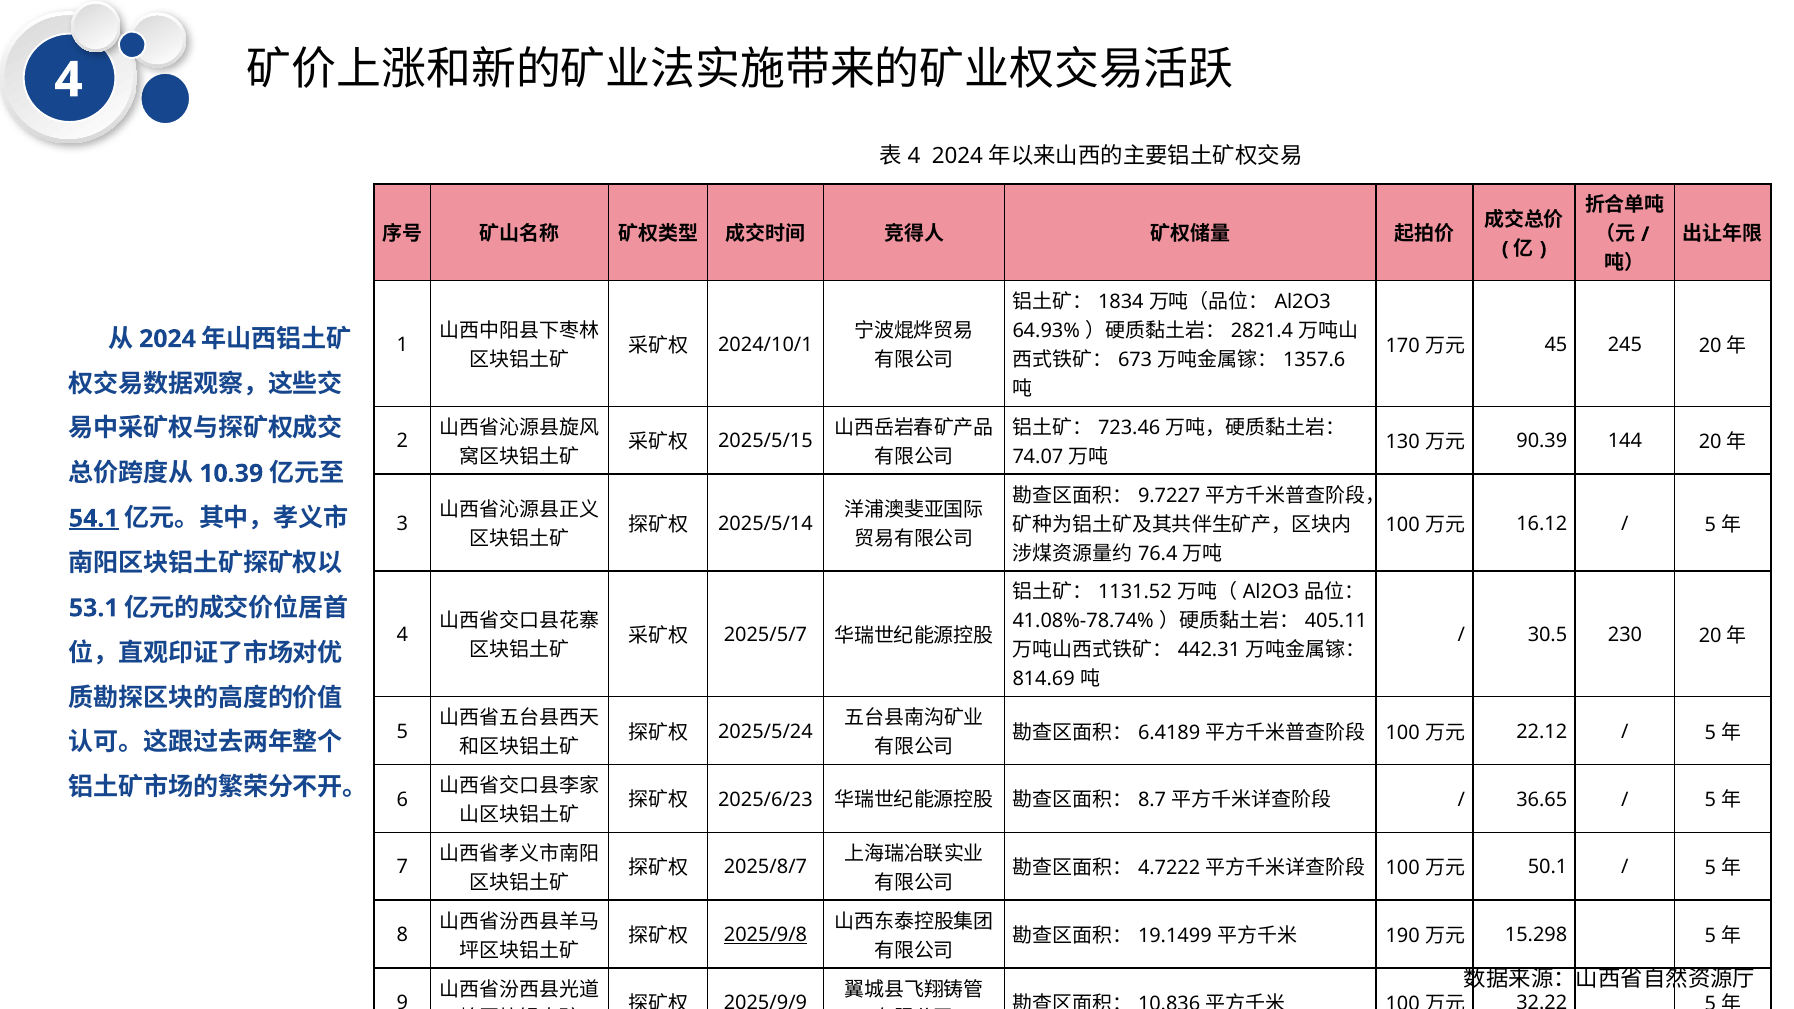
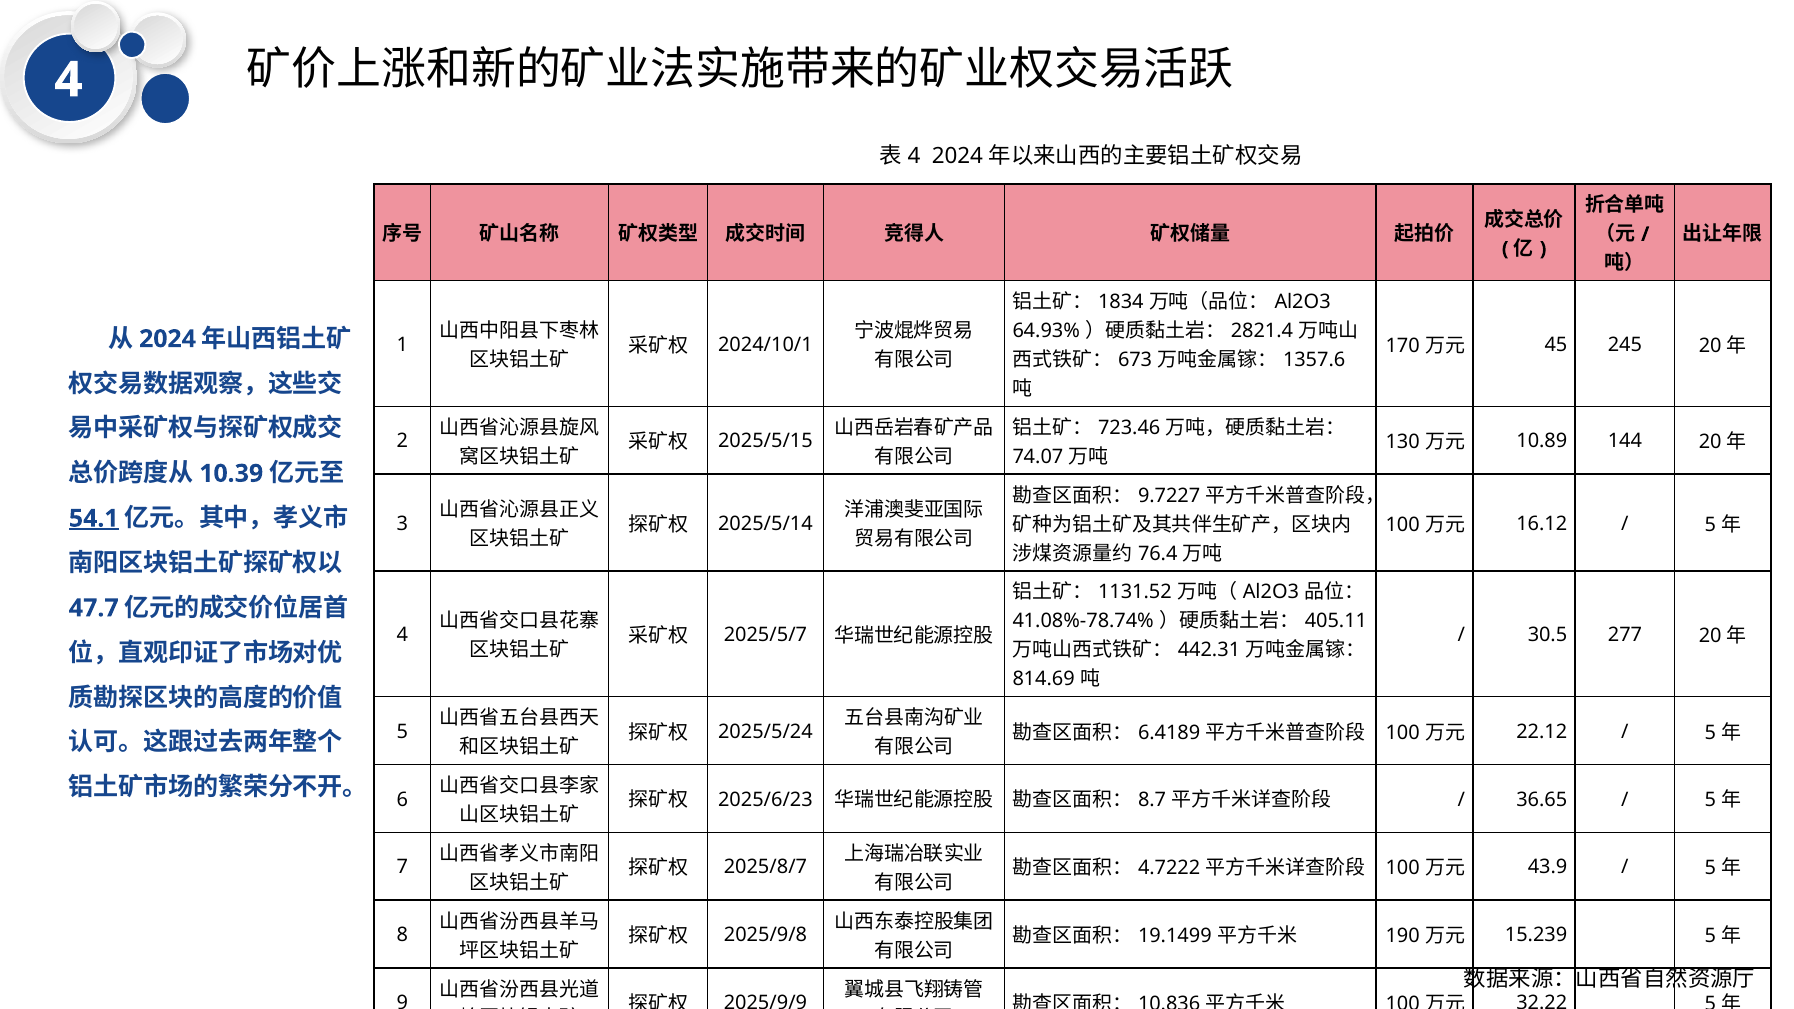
90.39: 90.39 -> 10.89 (1542, 441)
53.1: 53.1 -> 47.7 (94, 608)
230: 230 -> 277 (1625, 635)
50.1: 50.1 -> 43.9 (1548, 867)
2025/9/8 underline: present -> none (766, 935)
15.298: 15.298 -> 15.239 (1536, 935)
